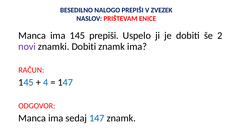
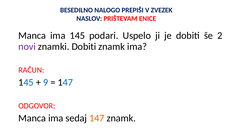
145 prepiši: prepiši -> podari (104, 35)
4: 4 -> 9 (46, 82)
147 colour: blue -> orange (97, 118)
